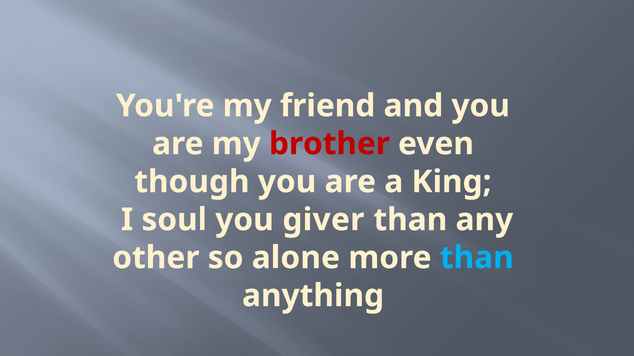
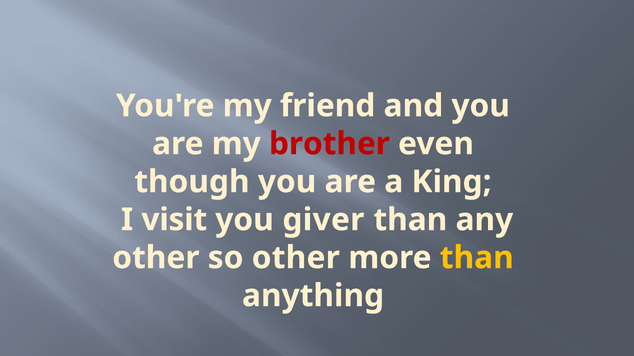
soul: soul -> visit (174, 220)
so alone: alone -> other (296, 258)
than colour: light blue -> yellow (477, 258)
